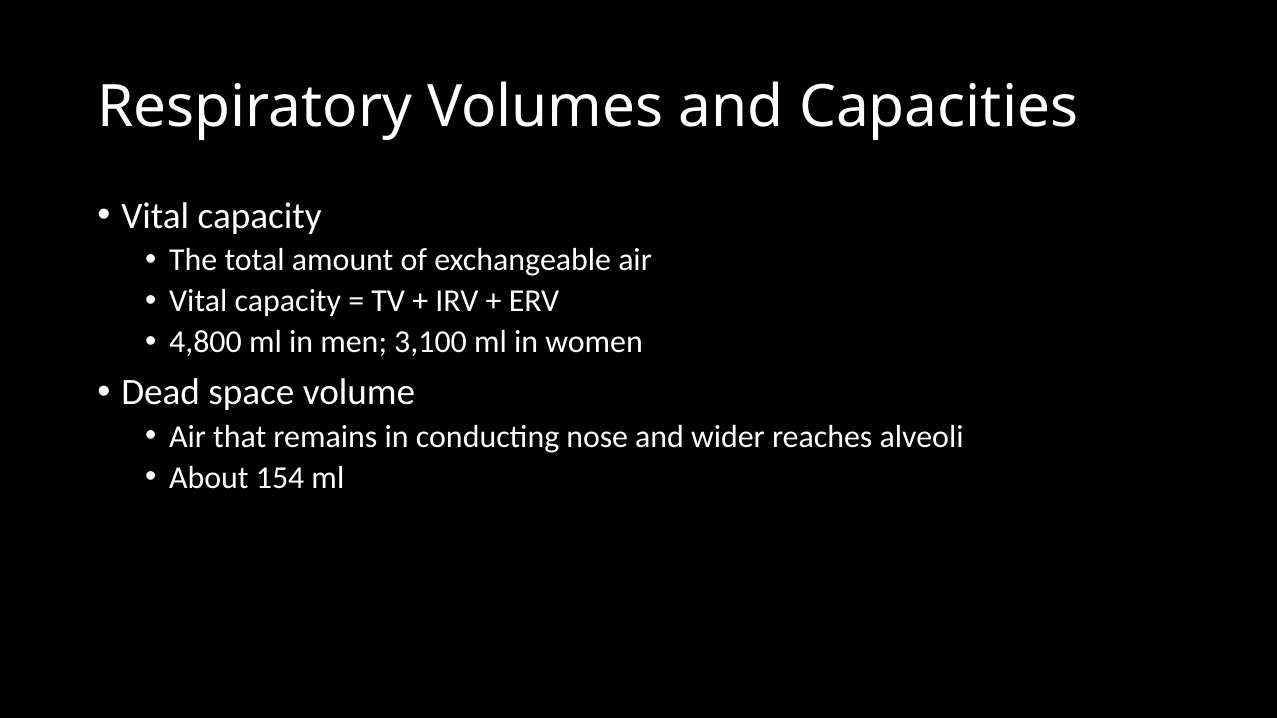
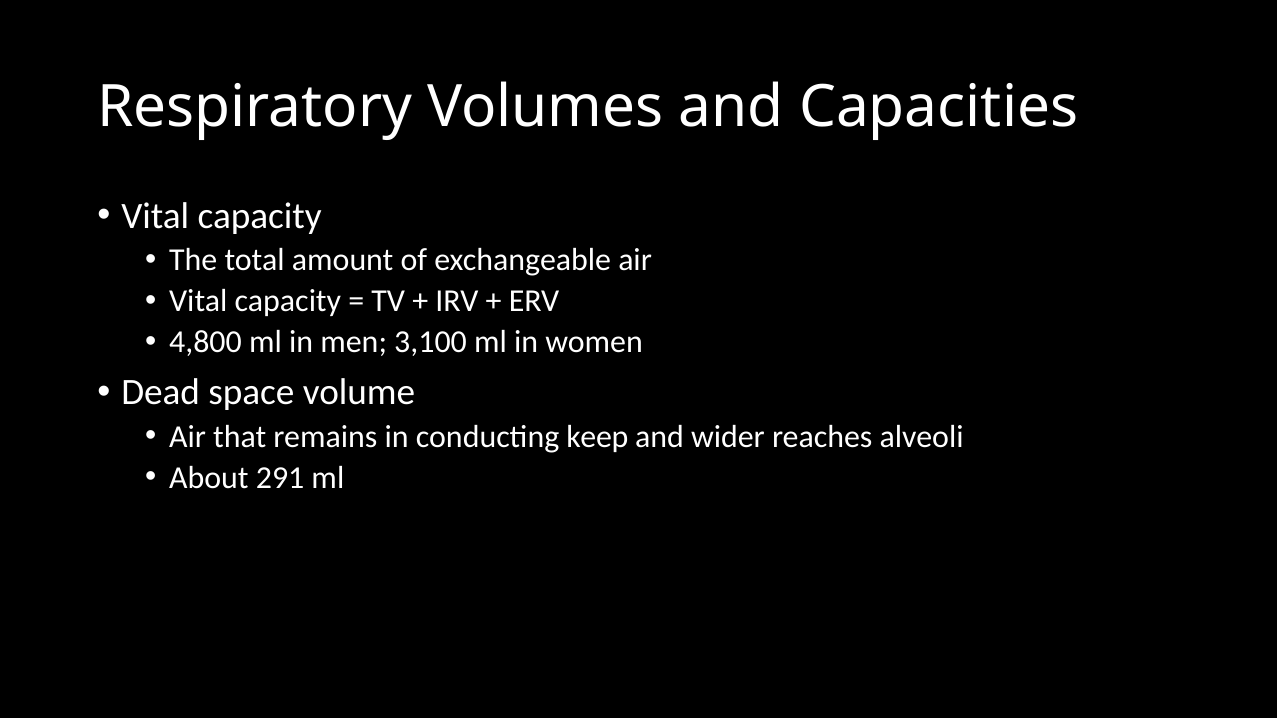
nose: nose -> keep (597, 437)
154: 154 -> 291 (280, 478)
